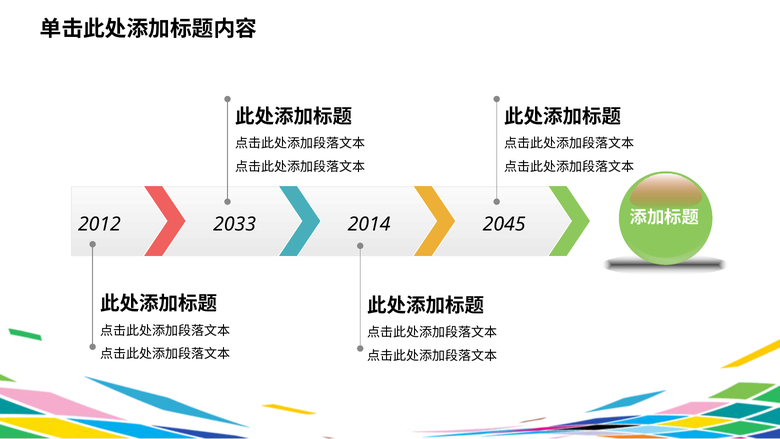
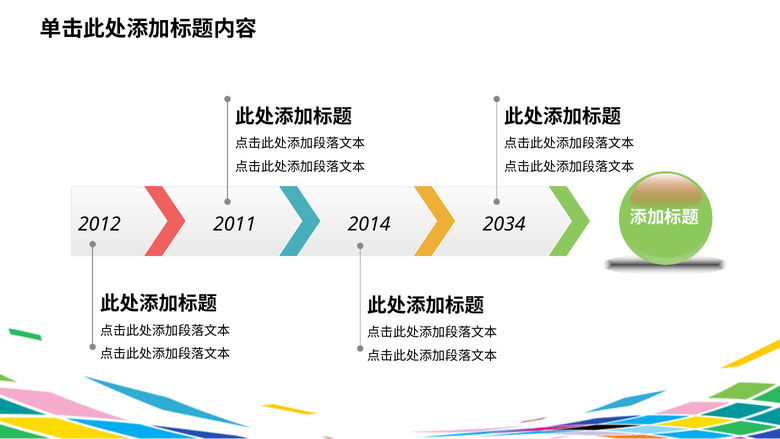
2033: 2033 -> 2011 (235, 224)
2045: 2045 -> 2034 (504, 224)
